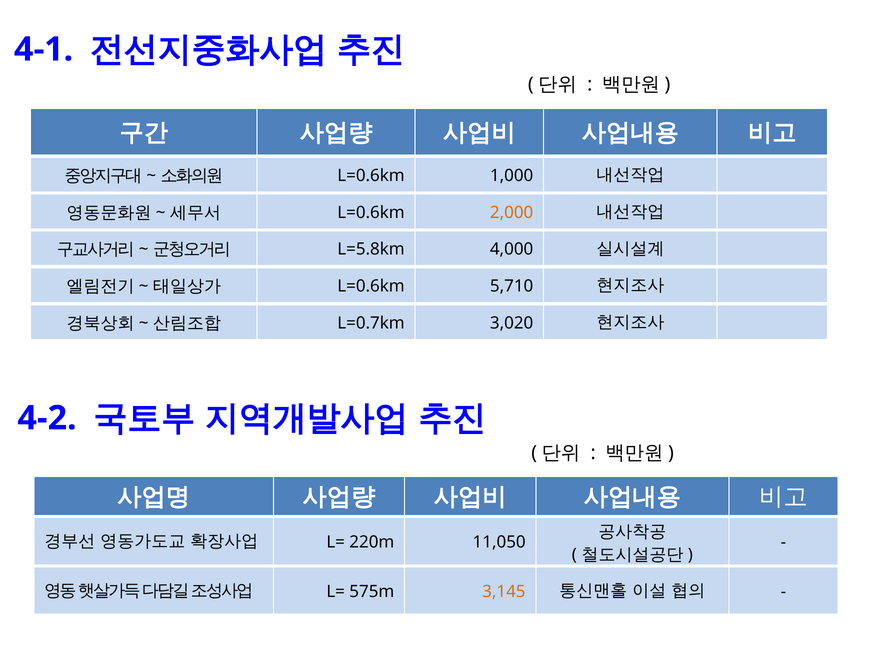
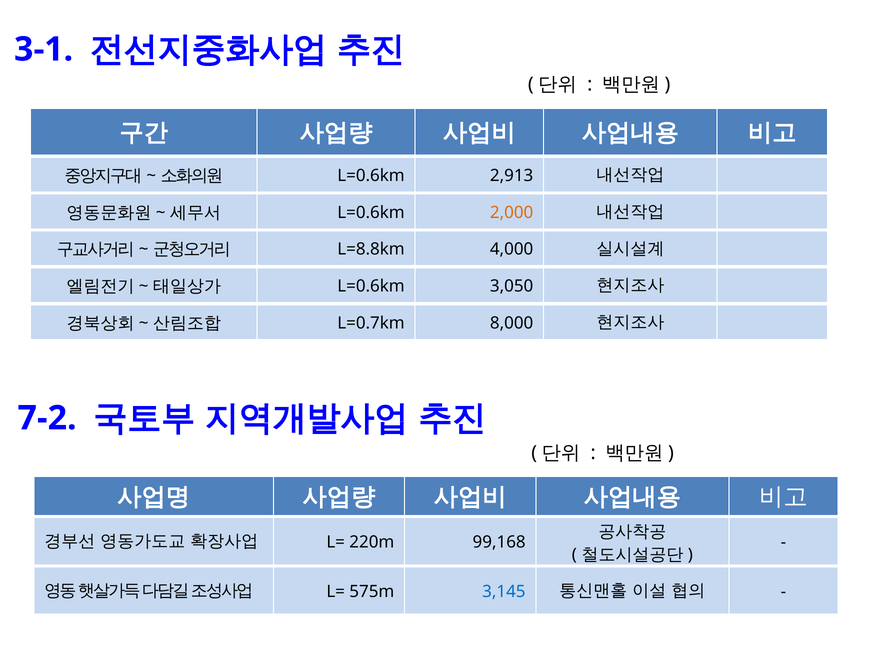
4-1: 4-1 -> 3-1 (44, 49)
1,000: 1,000 -> 2,913 (512, 176)
L=5.8km: L=5.8km -> L=8.8km (371, 249)
5,710: 5,710 -> 3,050 (512, 286)
3,020: 3,020 -> 8,000 (512, 323)
4-2: 4-2 -> 7-2 (47, 418)
11,050: 11,050 -> 99,168 (499, 542)
3,145 colour: orange -> blue (504, 592)
